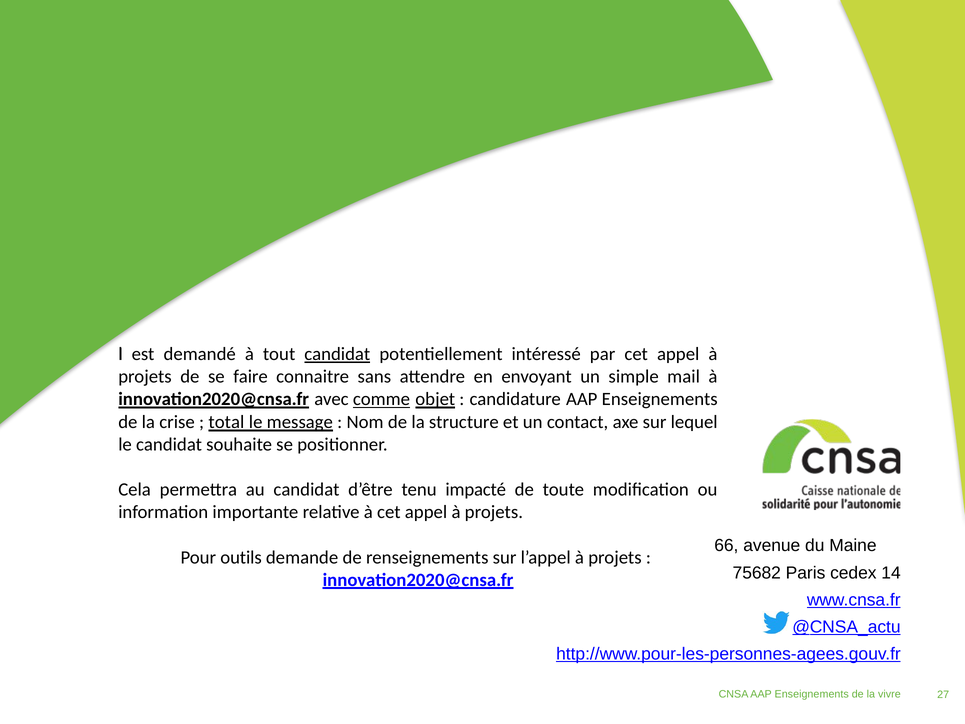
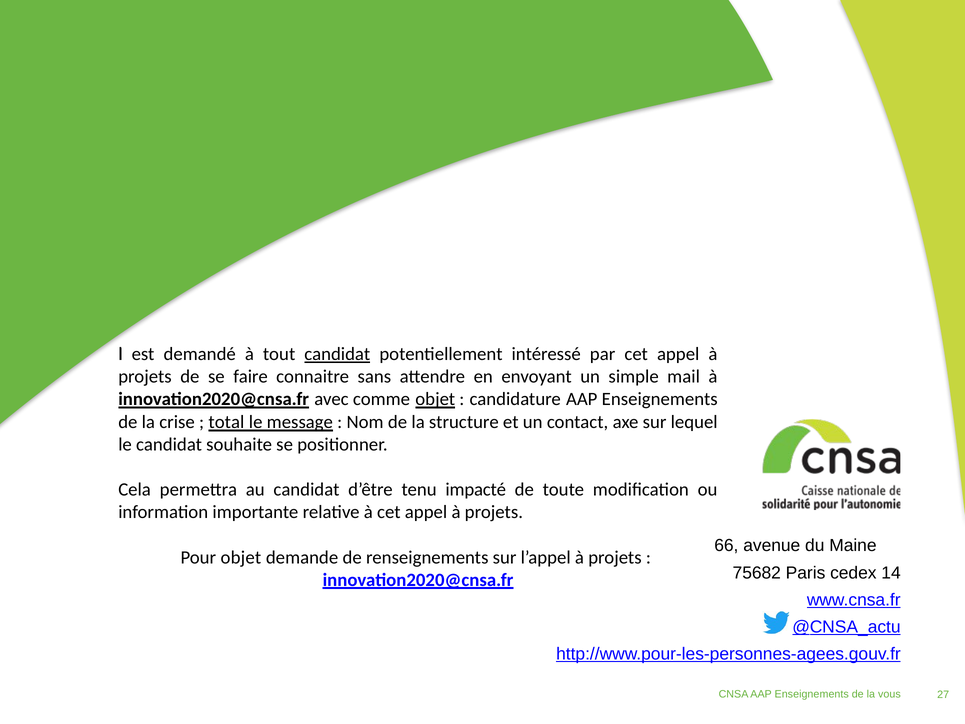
comme underline: present -> none (381, 399)
Pour outils: outils -> objet (241, 557)
vivre: vivre -> vous (889, 694)
